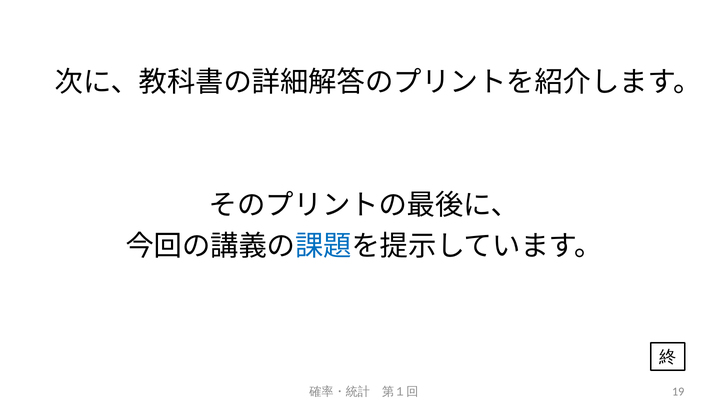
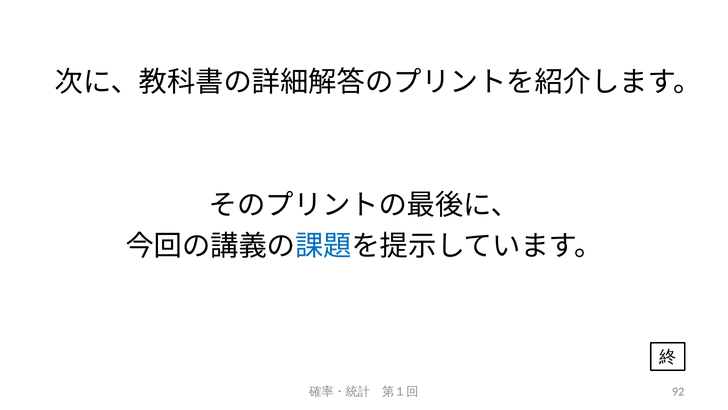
19: 19 -> 92 (678, 391)
